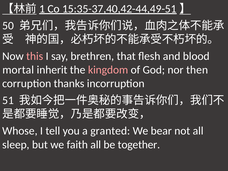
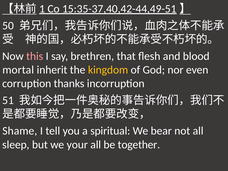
kingdom colour: pink -> yellow (108, 70)
then: then -> even (197, 70)
Whose: Whose -> Shame (20, 131)
granted: granted -> spiritual (110, 131)
faith: faith -> your (77, 145)
